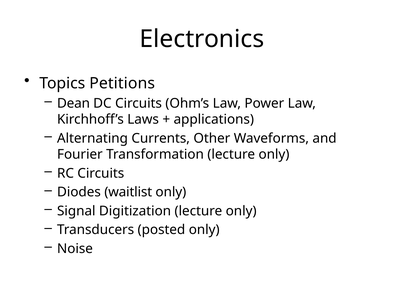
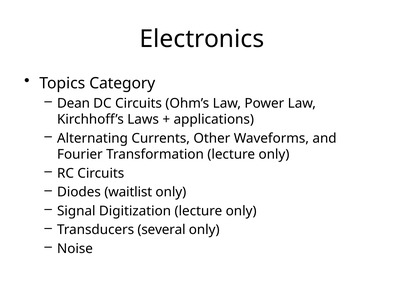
Petitions: Petitions -> Category (122, 83)
posted: posted -> several (162, 230)
